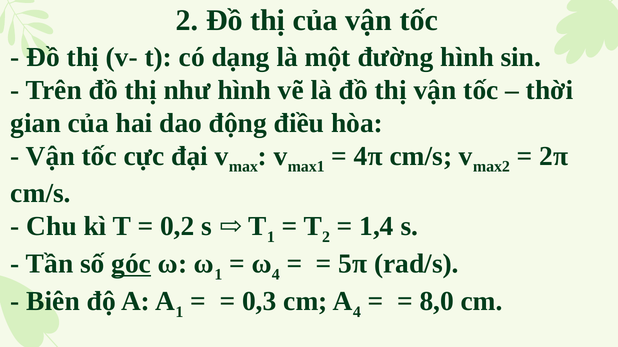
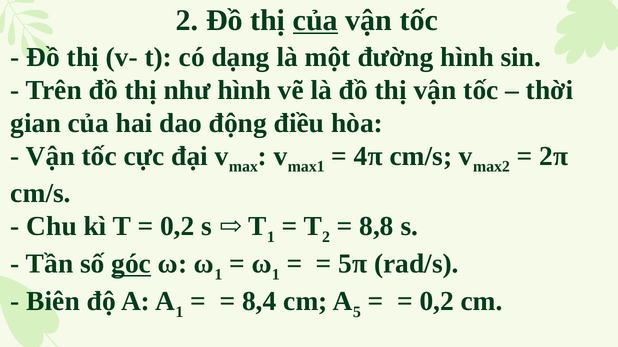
của underline: none -> present (315, 20)
1,4: 1,4 -> 8,8 (376, 227)
4: 4 -> 1 (276, 275)
0,3: 0,3 -> 8,4 (259, 302)
A 4: 4 -> 5 (357, 312)
8,0: 8,0 -> 0,2 (437, 302)
